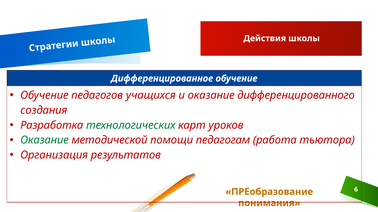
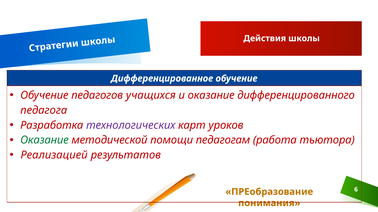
создания: создания -> педагога (44, 111)
технологических colour: green -> purple (131, 126)
Организация: Организация -> Реализацией (54, 155)
